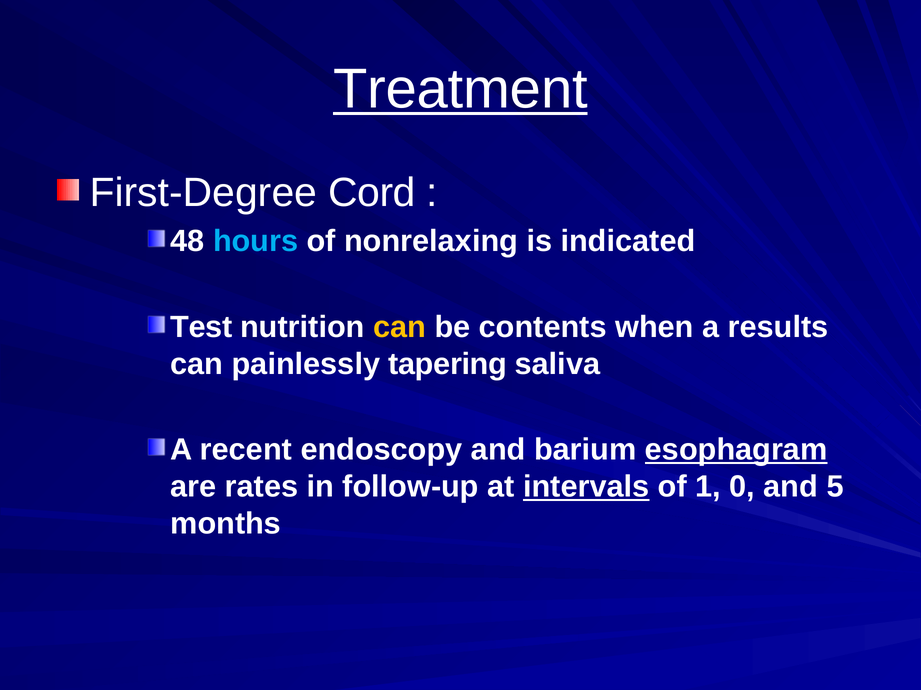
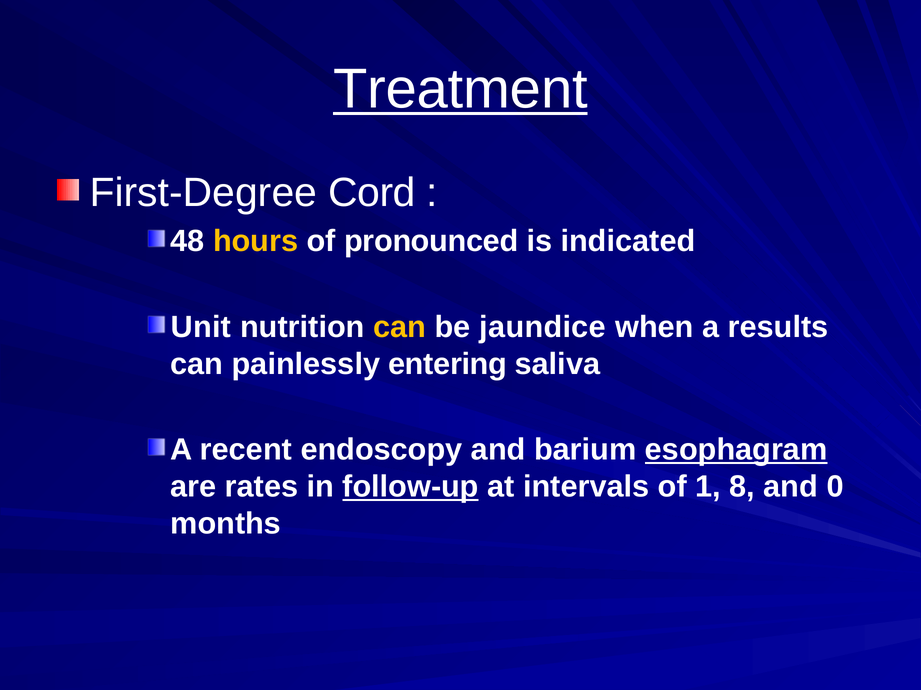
hours colour: light blue -> yellow (256, 242)
nonrelaxing: nonrelaxing -> pronounced (431, 242)
Test: Test -> Unit (201, 328)
contents: contents -> jaundice (543, 328)
tapering: tapering -> entering (448, 364)
follow-up underline: none -> present (411, 487)
intervals underline: present -> none (586, 487)
0: 0 -> 8 (742, 487)
5: 5 -> 0 (835, 487)
